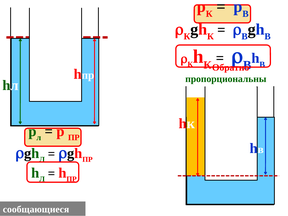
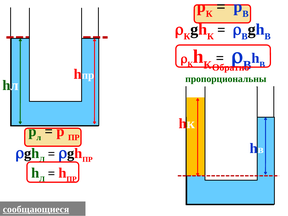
сообщающиеся underline: none -> present (36, 209)
